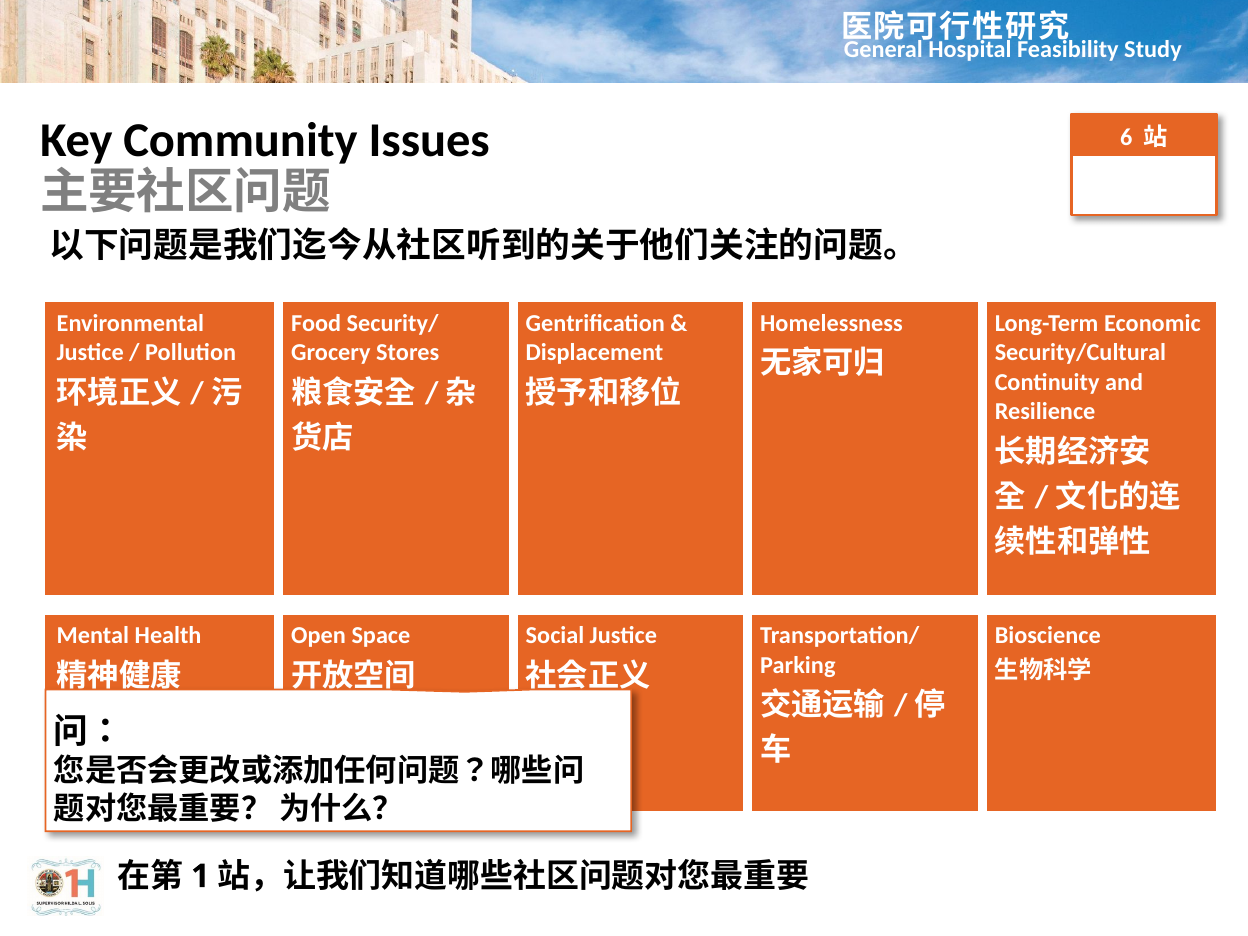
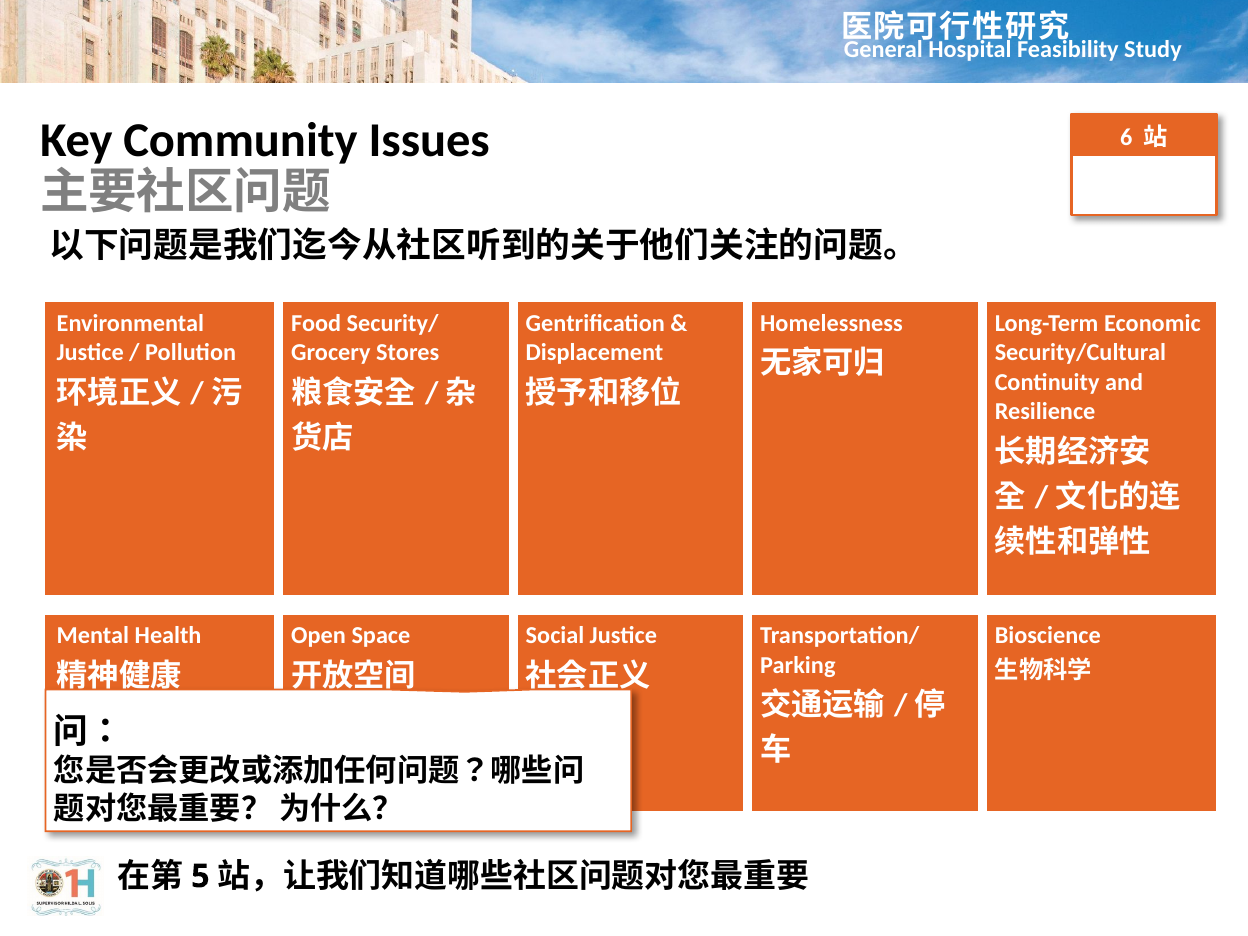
1: 1 -> 5 (200, 876)
